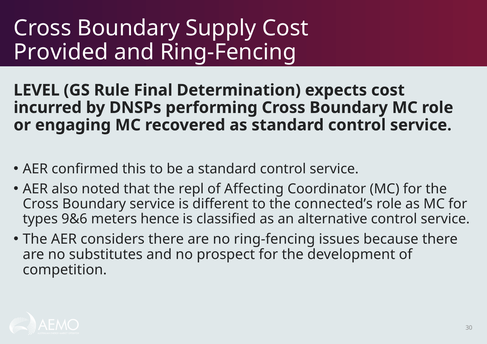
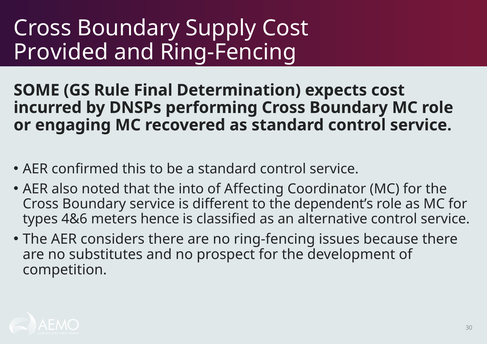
LEVEL: LEVEL -> SOME (37, 90)
repl: repl -> into (191, 189)
connected’s: connected’s -> dependent’s (334, 204)
9&6: 9&6 -> 4&6 (74, 219)
